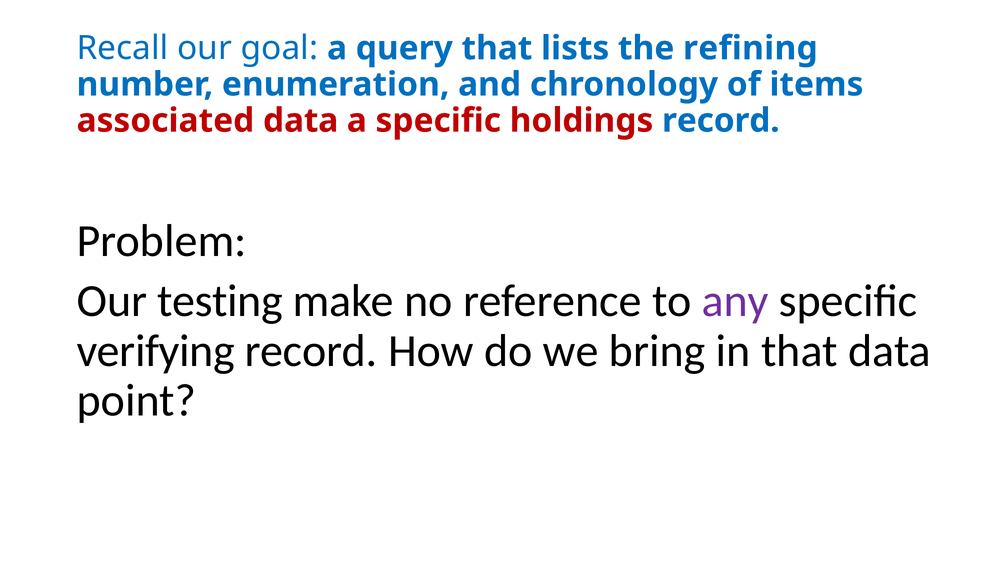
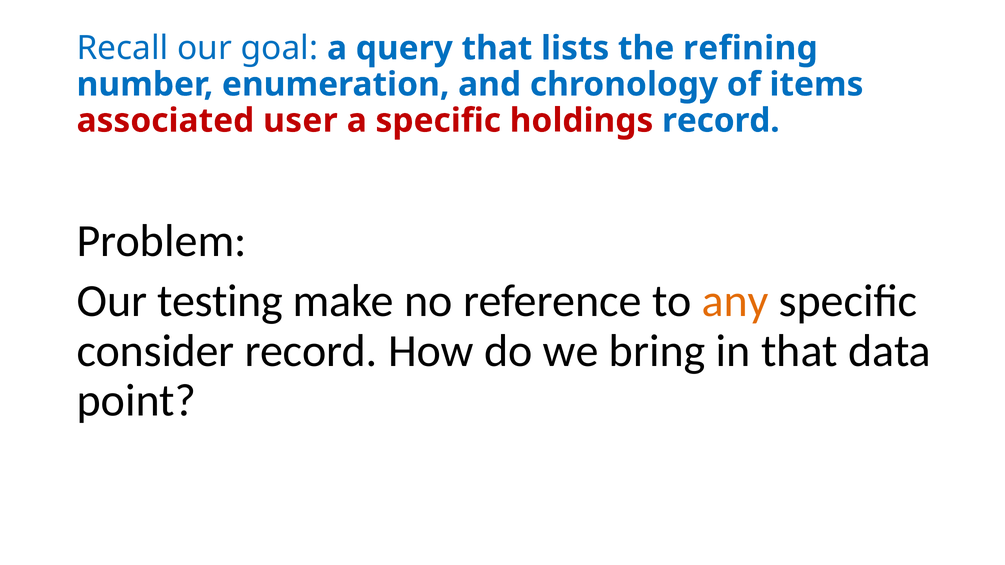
associated data: data -> user (300, 121)
any colour: purple -> orange (735, 301)
verifying: verifying -> consider (156, 351)
